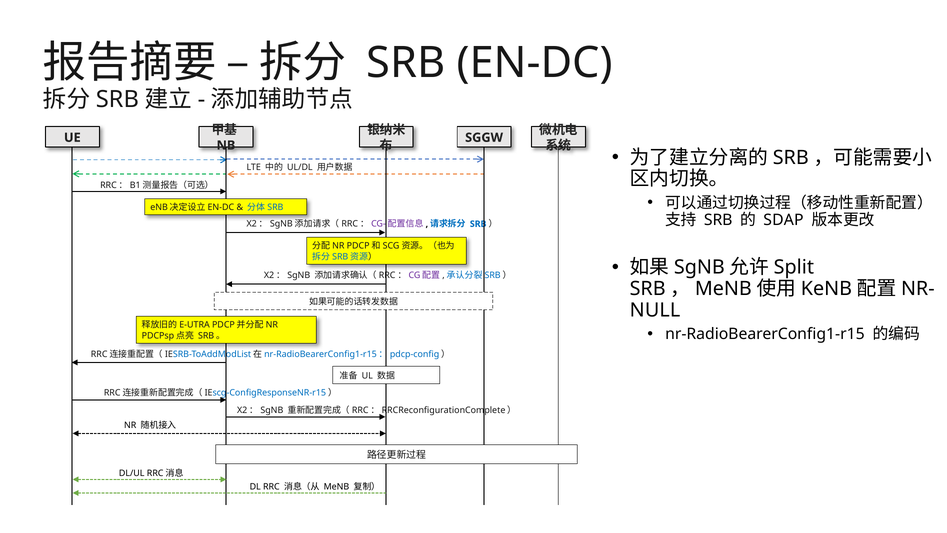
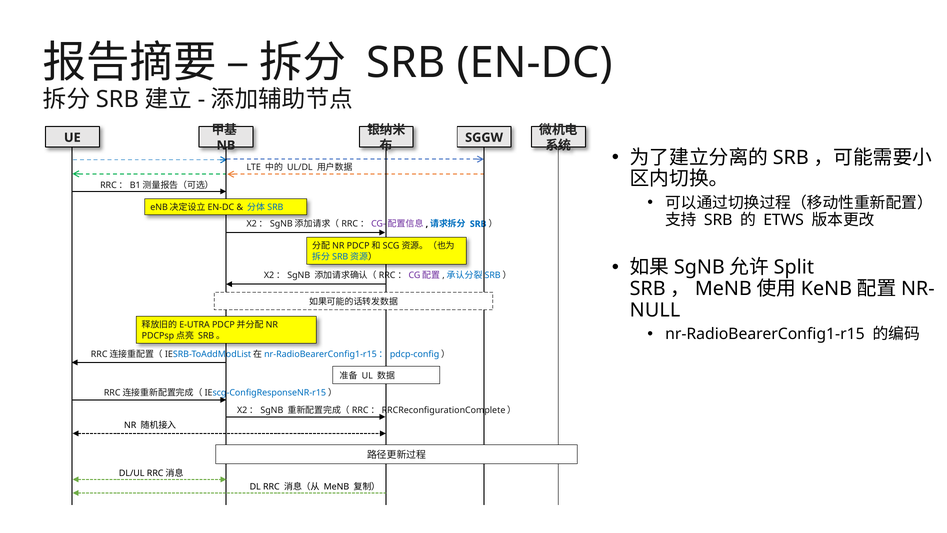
SDAP: SDAP -> ETWS (784, 220)
